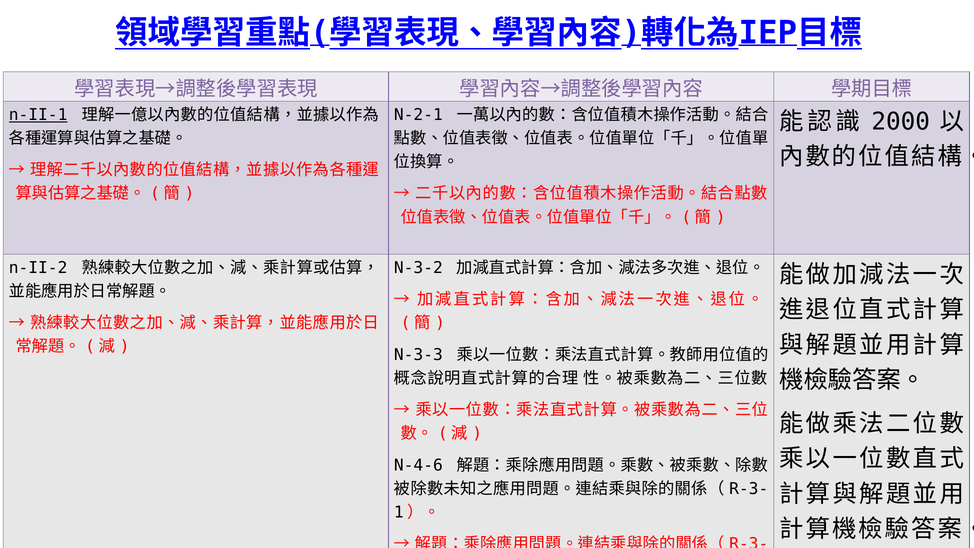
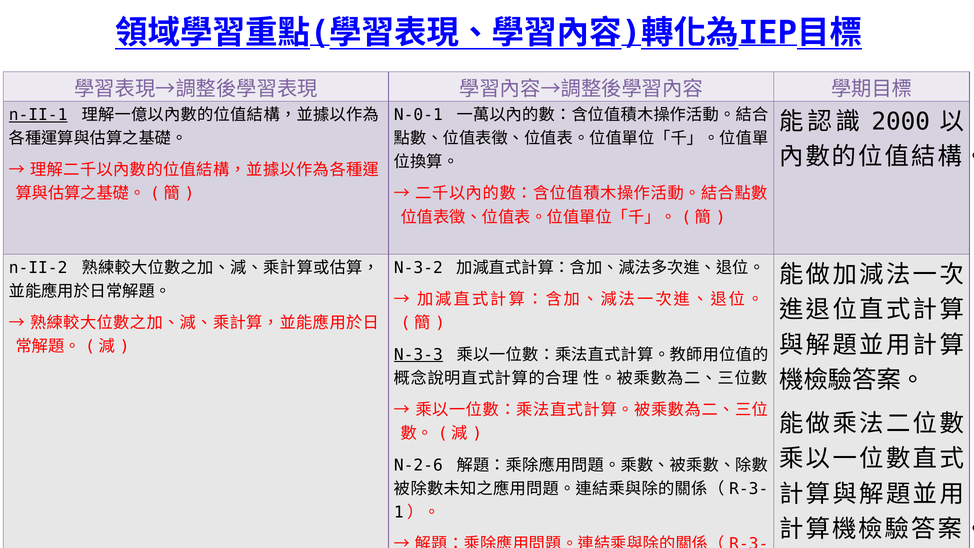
N-2-1: N-2-1 -> N-0-1 (418, 115)
N-3-3 underline: none -> present (418, 355)
N-4-6: N-4-6 -> N-2-6 (418, 465)
